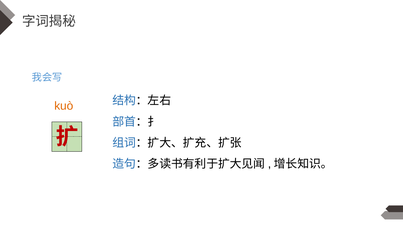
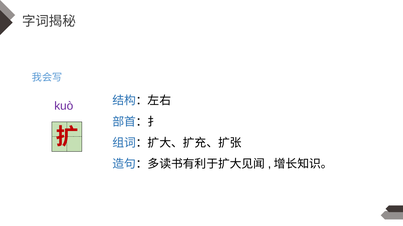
kuò colour: orange -> purple (64, 106)
